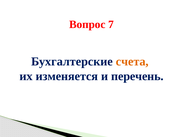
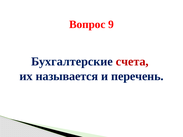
7: 7 -> 9 (111, 24)
счета colour: orange -> red (132, 62)
изменяется: изменяется -> называется (67, 76)
